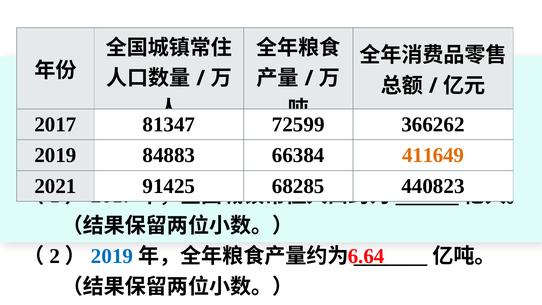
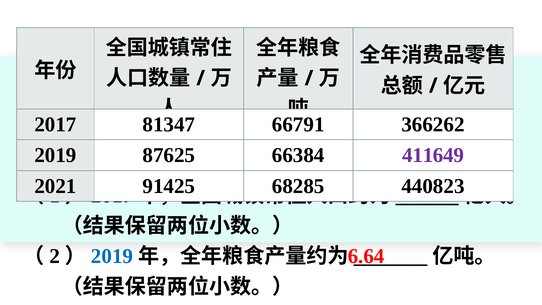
72599: 72599 -> 66791 (298, 125)
84883: 84883 -> 87625 (169, 155)
411649 colour: orange -> purple (433, 155)
